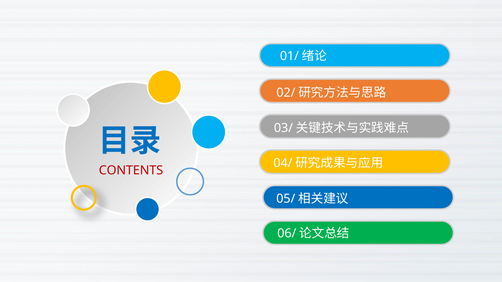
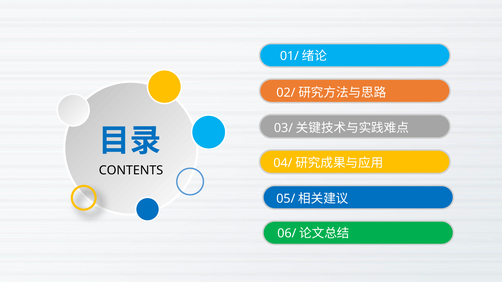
CONTENTS colour: red -> black (131, 171)
